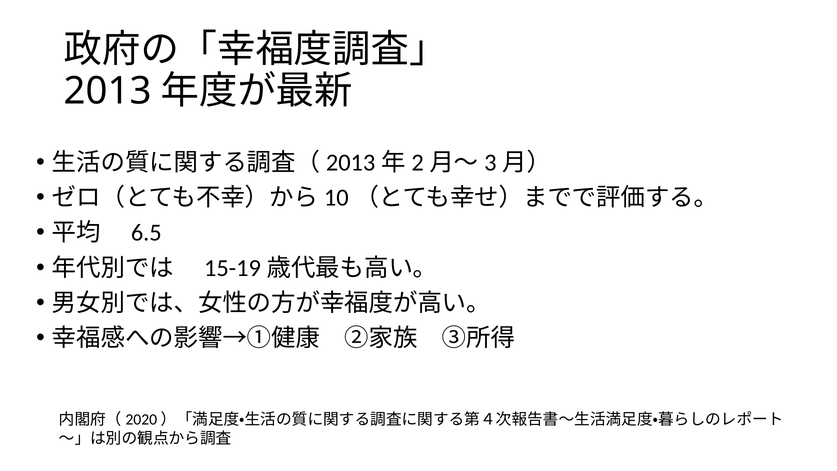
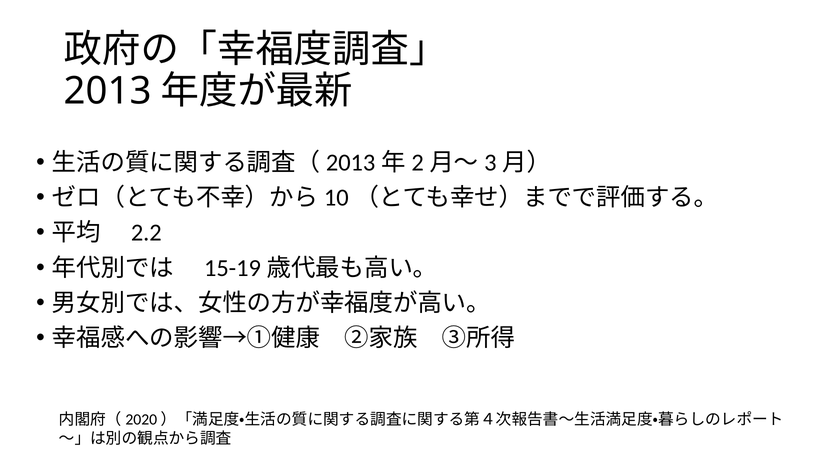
6.5: 6.5 -> 2.2 (146, 233)
